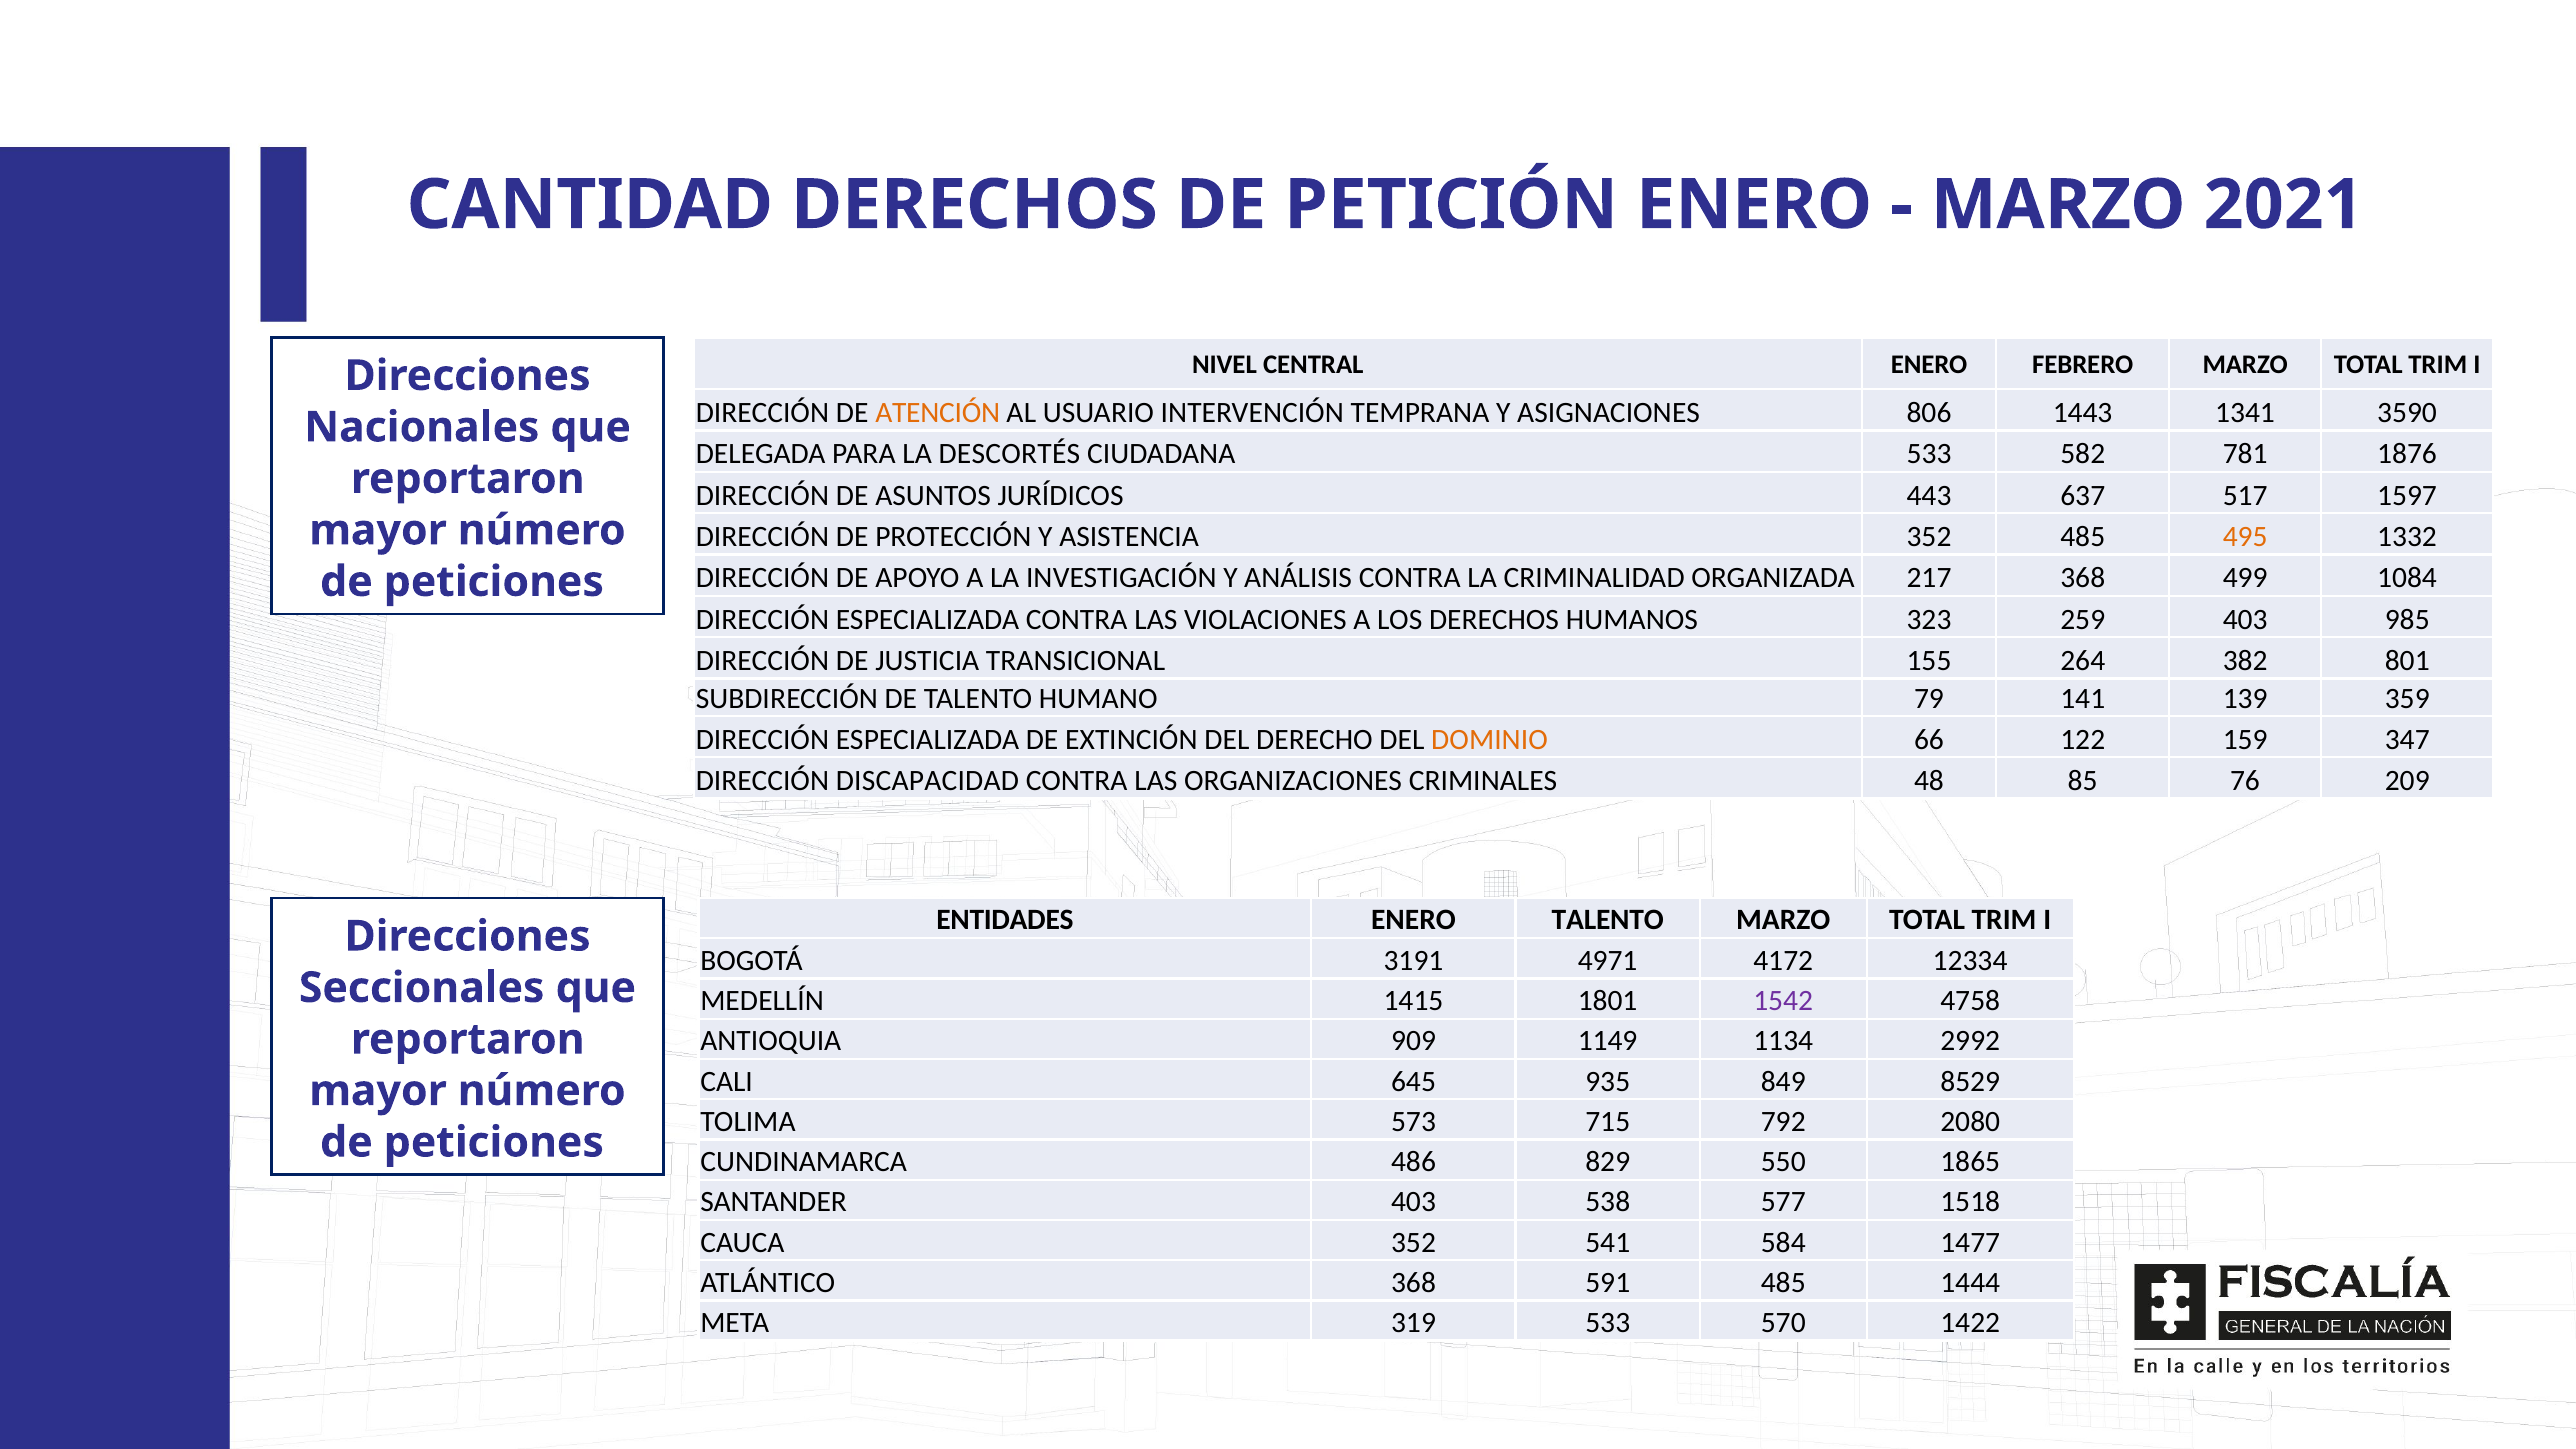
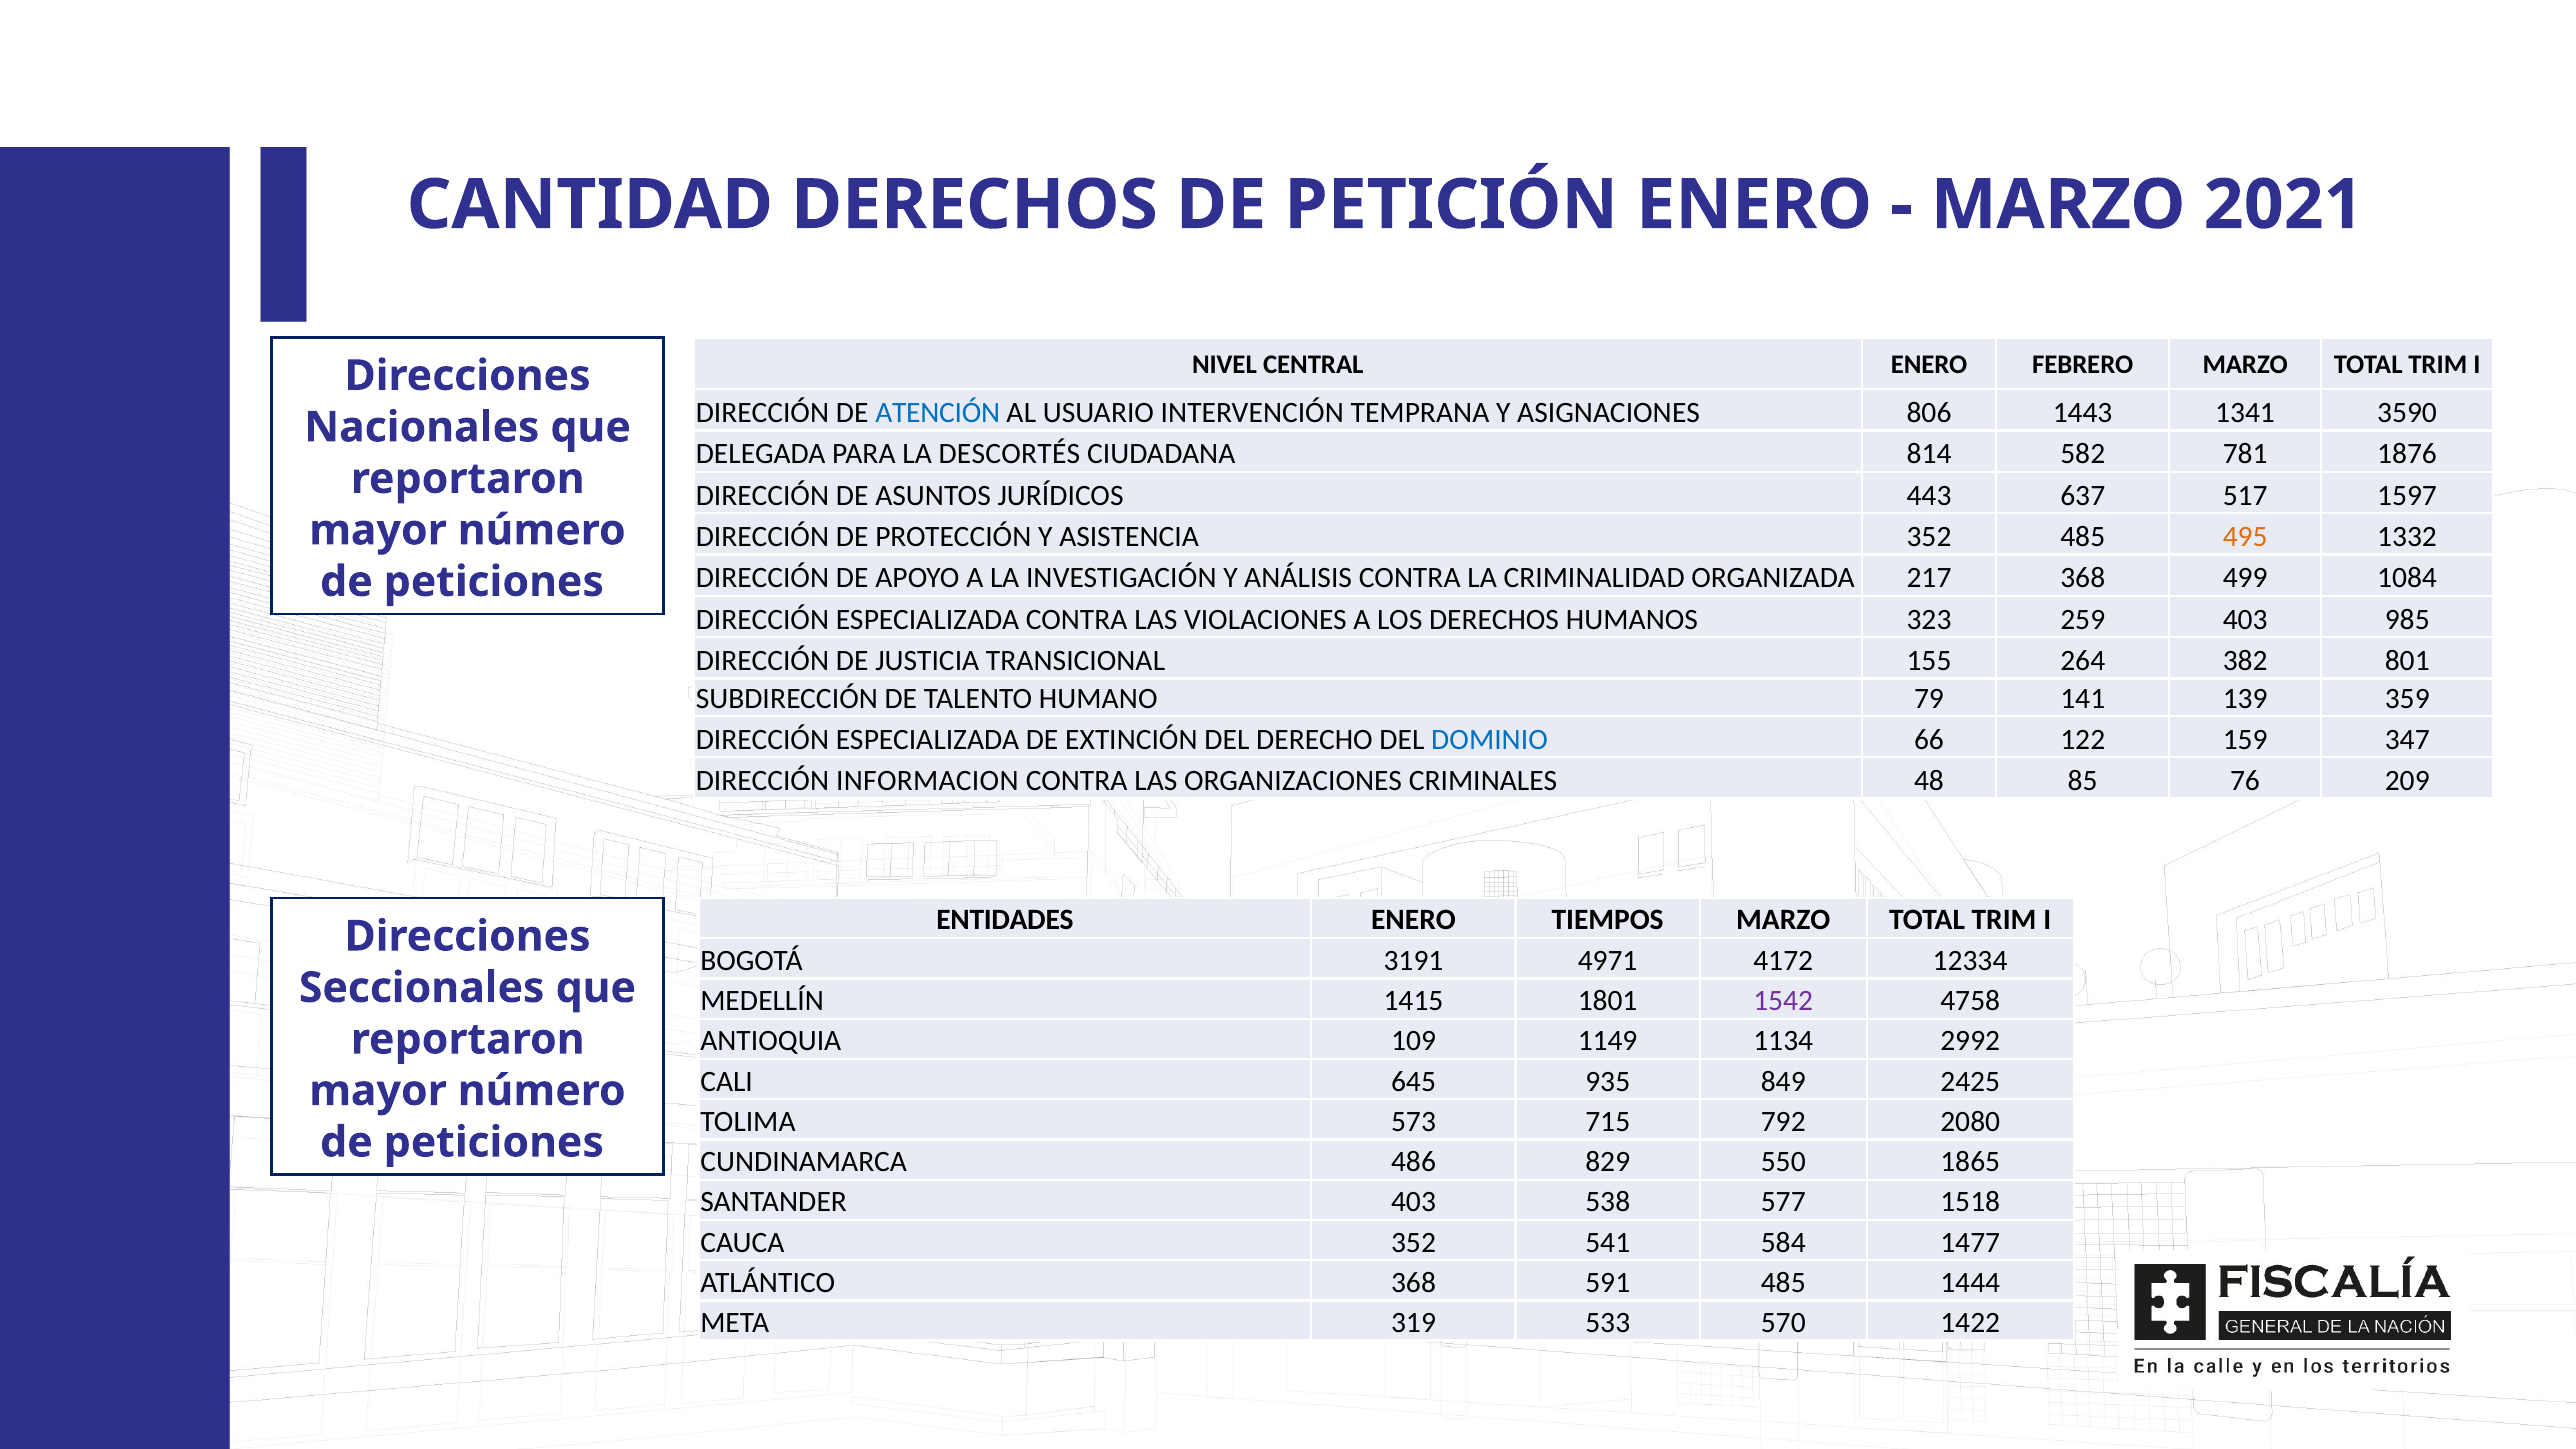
ATENCIÓN colour: orange -> blue (938, 413)
CIUDADANA 533: 533 -> 814 (1929, 454)
DOMINIO colour: orange -> blue (1490, 739)
DISCAPACIDAD: DISCAPACIDAD -> INFORMACION (927, 781)
ENERO TALENTO: TALENTO -> TIEMPOS (1608, 920)
909: 909 -> 109 (1414, 1041)
8529: 8529 -> 2425 (1970, 1081)
